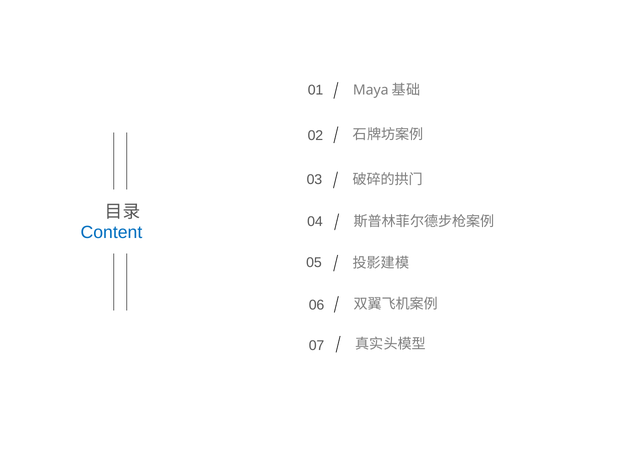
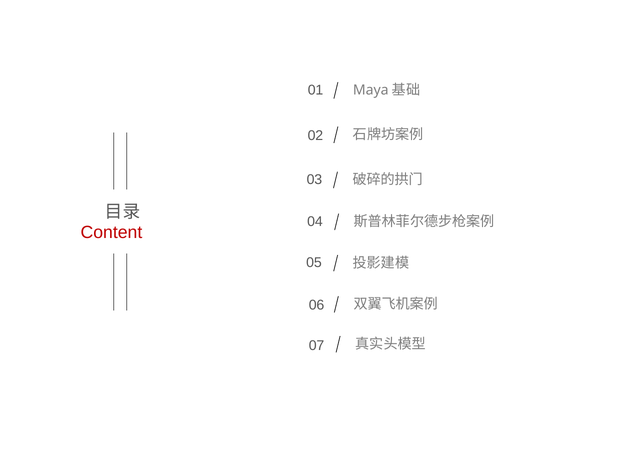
Content colour: blue -> red (111, 233)
